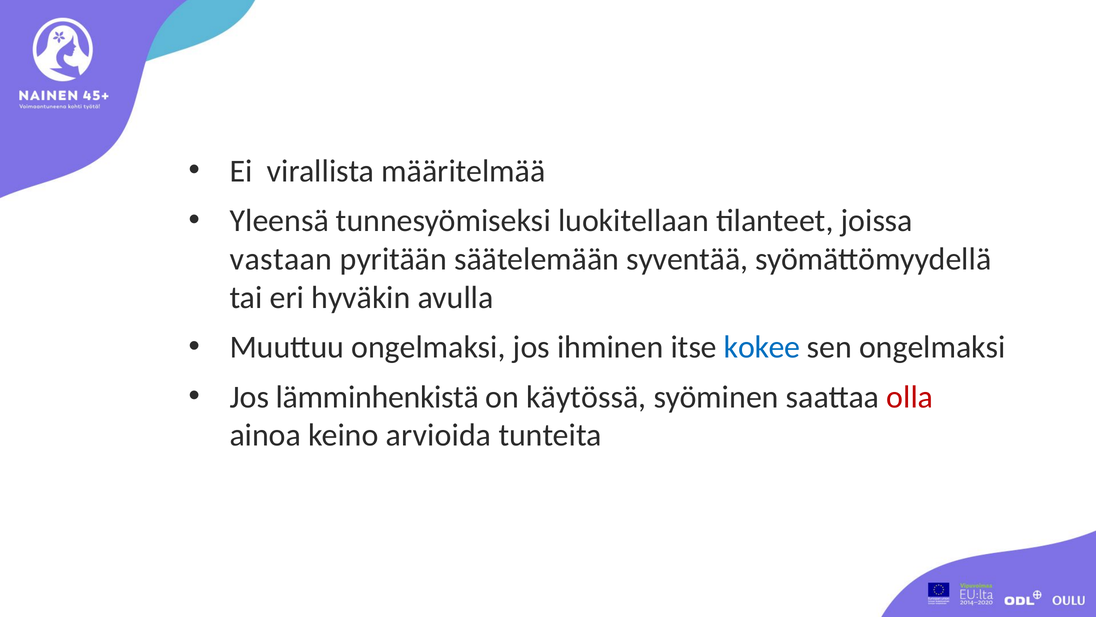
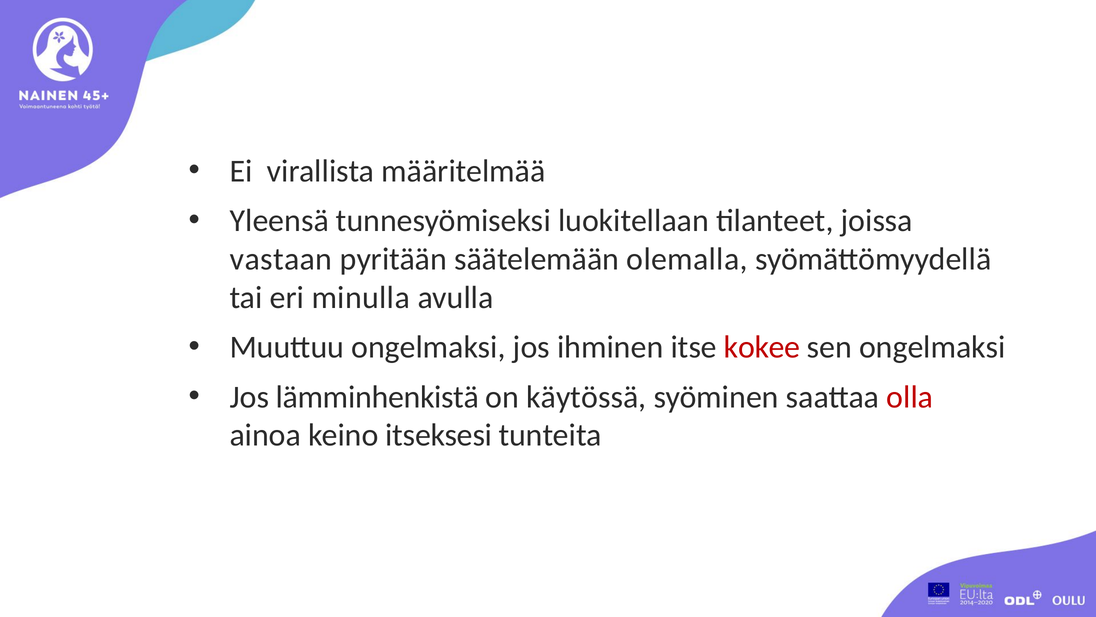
syventää: syventää -> olemalla (687, 259)
hyväkin: hyväkin -> minulla (361, 297)
kokee colour: blue -> red (762, 347)
arvioida: arvioida -> itseksesi (439, 435)
